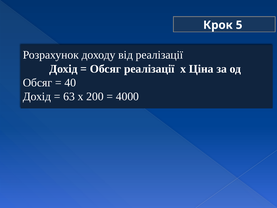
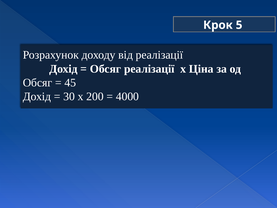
40: 40 -> 45 (70, 83)
63: 63 -> 30 (69, 96)
